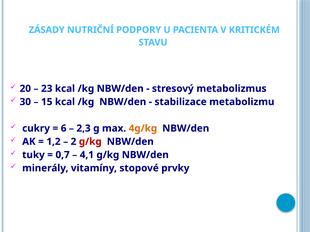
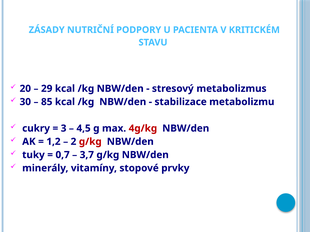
23: 23 -> 29 (47, 89)
15: 15 -> 85 (47, 102)
6: 6 -> 3 (64, 129)
2,3: 2,3 -> 4,5 (84, 129)
4g/kg colour: orange -> red (143, 129)
4,1: 4,1 -> 3,7 (87, 155)
